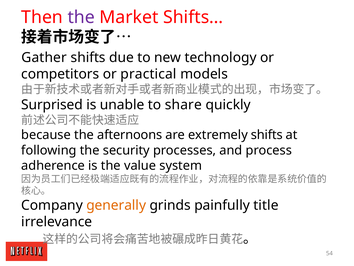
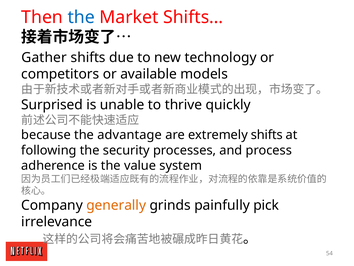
the colour: purple -> blue (81, 17)
practical: practical -> available (149, 74)
share: share -> thrive (183, 105)
afternoons: afternoons -> advantage (130, 135)
title: title -> pick (266, 205)
